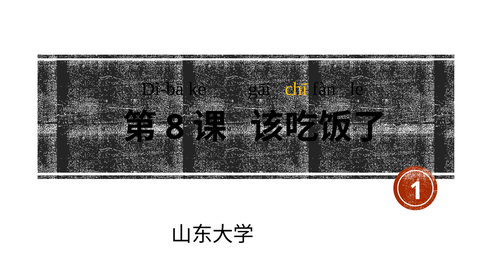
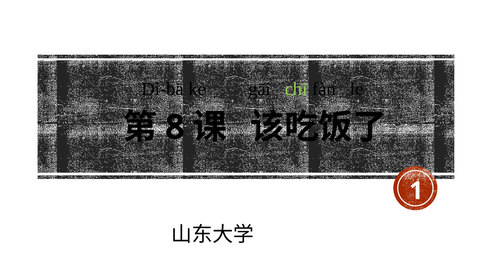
chī colour: yellow -> light green (296, 89)
